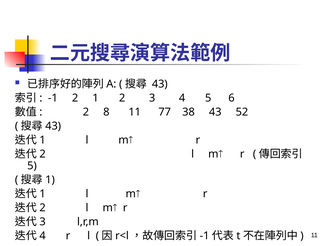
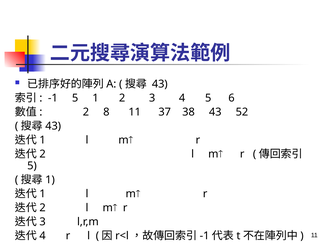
-1 2: 2 -> 5 (75, 98)
77: 77 -> 37 (165, 112)
